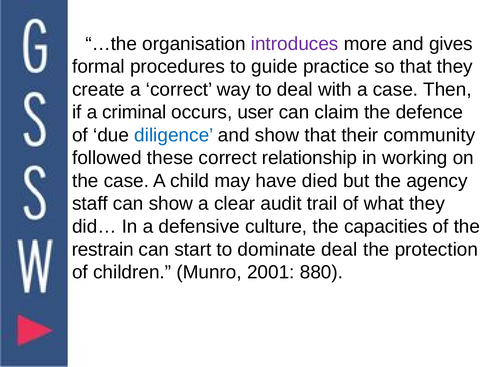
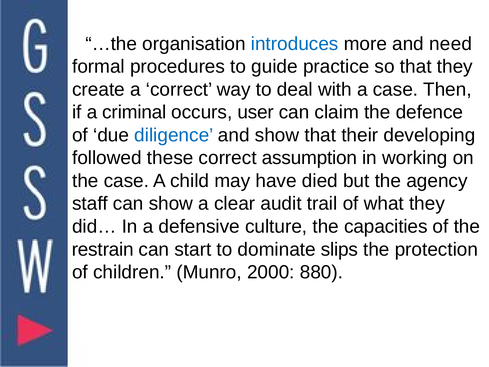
introduces colour: purple -> blue (295, 44)
gives: gives -> need (451, 44)
community: community -> developing (429, 135)
relationship: relationship -> assumption (309, 158)
dominate deal: deal -> slips (339, 249)
2001: 2001 -> 2000 (271, 272)
